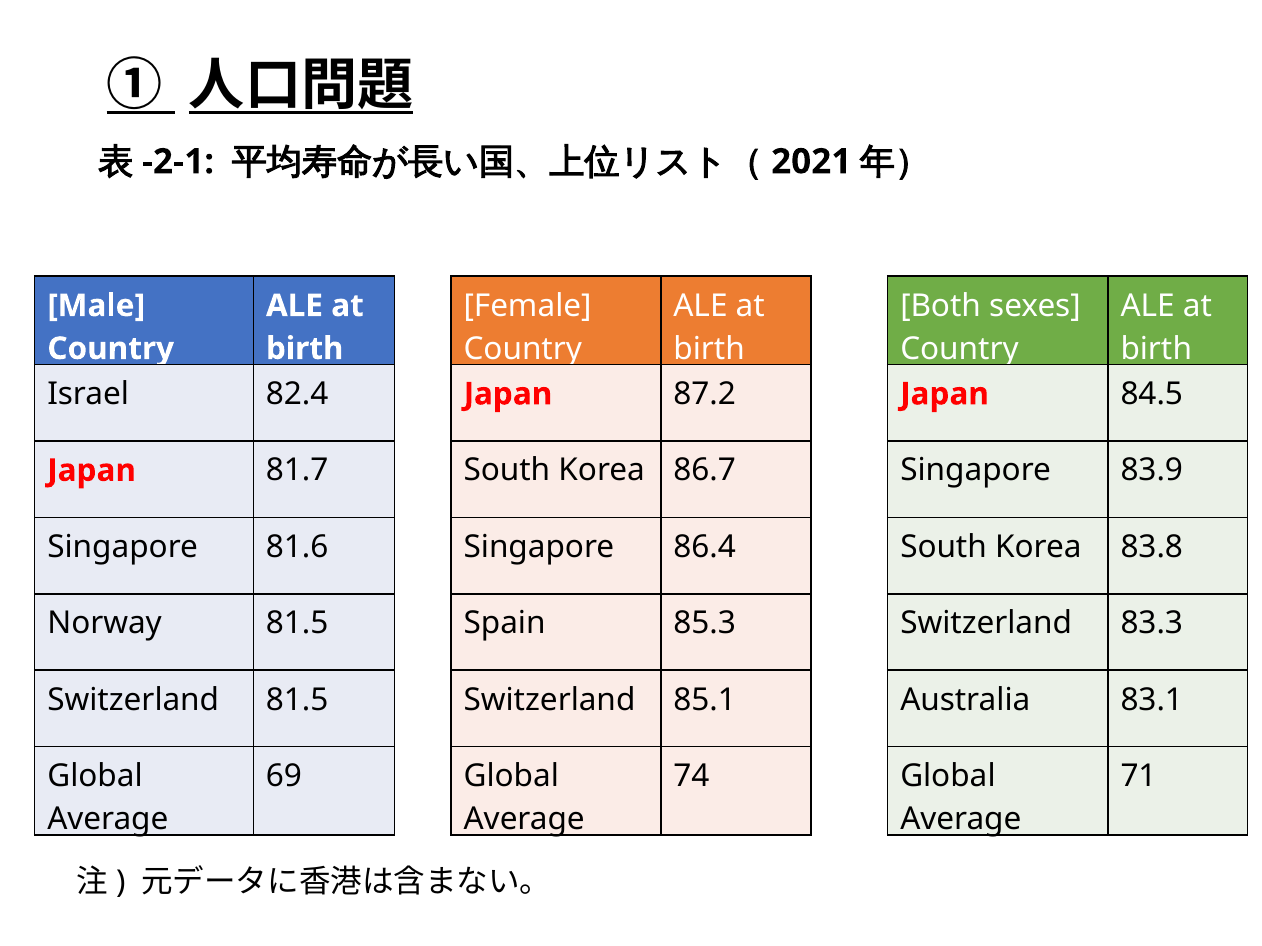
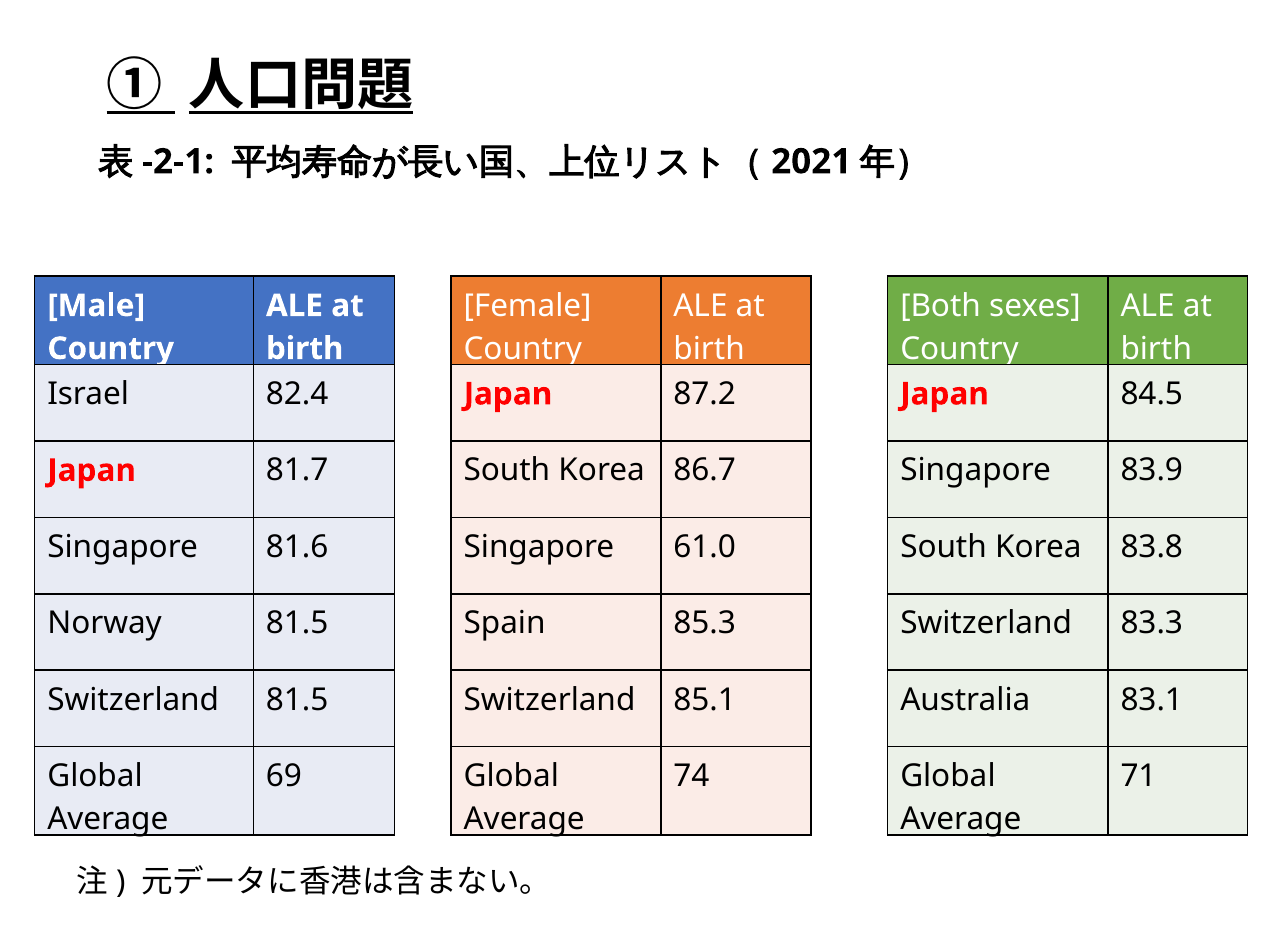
86.4: 86.4 -> 61.0 (705, 547)
